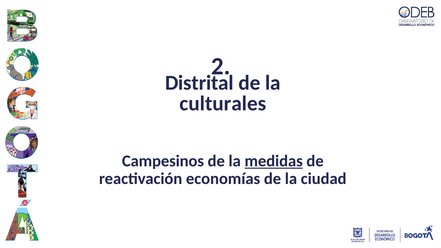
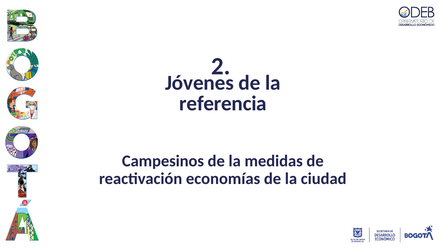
Distrital: Distrital -> Jóvenes (199, 83)
culturales: culturales -> referencia (223, 103)
medidas underline: present -> none (274, 161)
